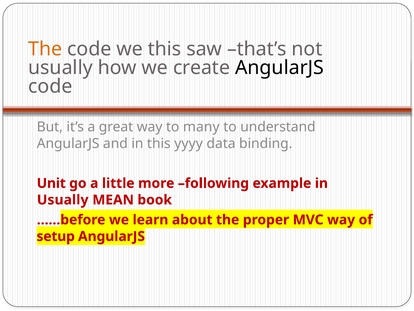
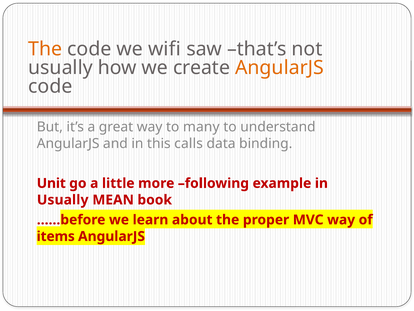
we this: this -> wifi (164, 49)
AngularJS colour: black -> orange (279, 68)
yyyy: yyyy -> calls (189, 143)
setup: setup -> items (56, 236)
